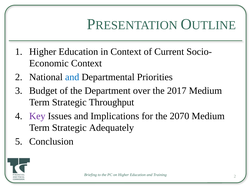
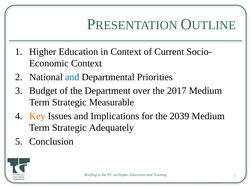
Throughput: Throughput -> Measurable (111, 103)
Key colour: purple -> orange (37, 116)
2070: 2070 -> 2039 (179, 116)
